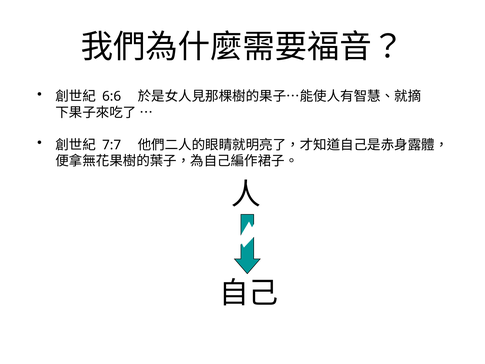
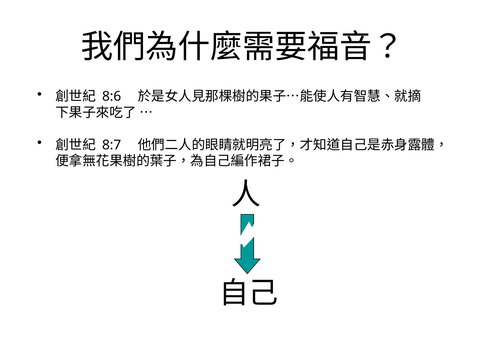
6:6: 6:6 -> 8:6 (112, 96)
7:7: 7:7 -> 8:7 (112, 145)
